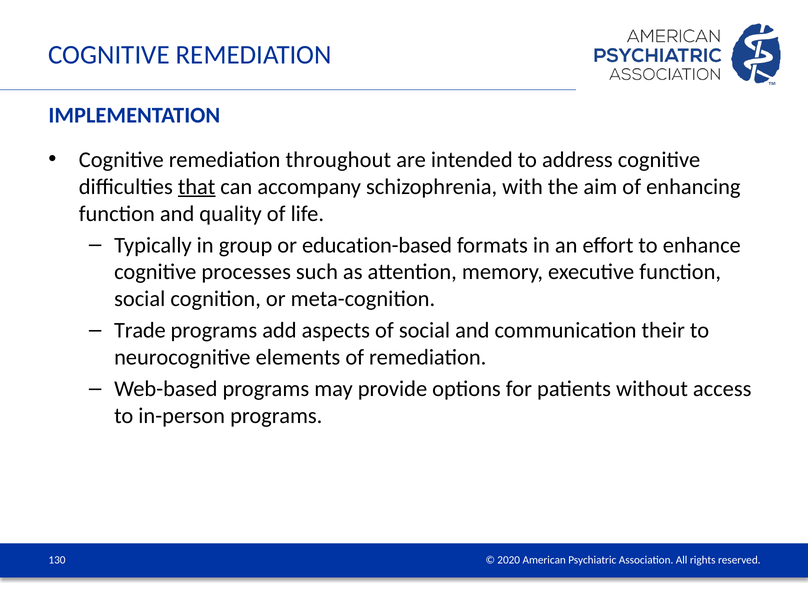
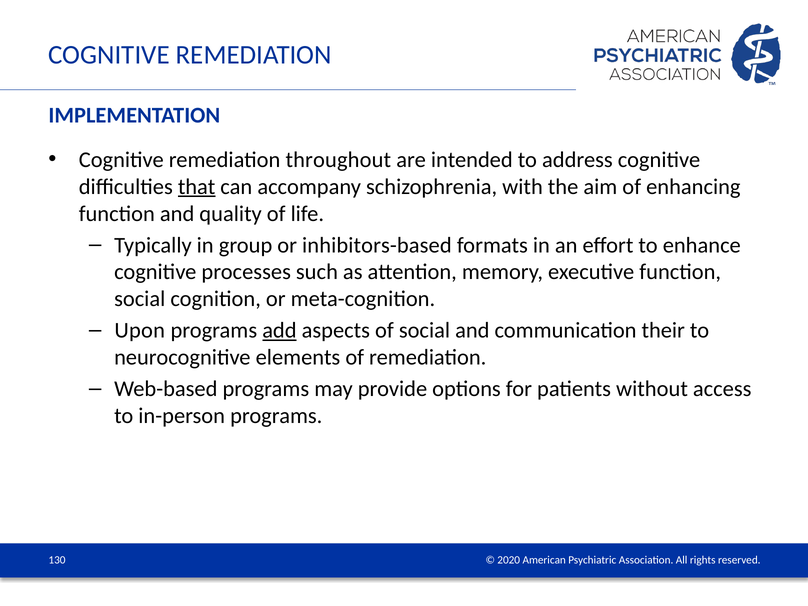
education-based: education-based -> inhibitors-based (377, 245)
Trade: Trade -> Upon (140, 331)
add underline: none -> present (279, 331)
